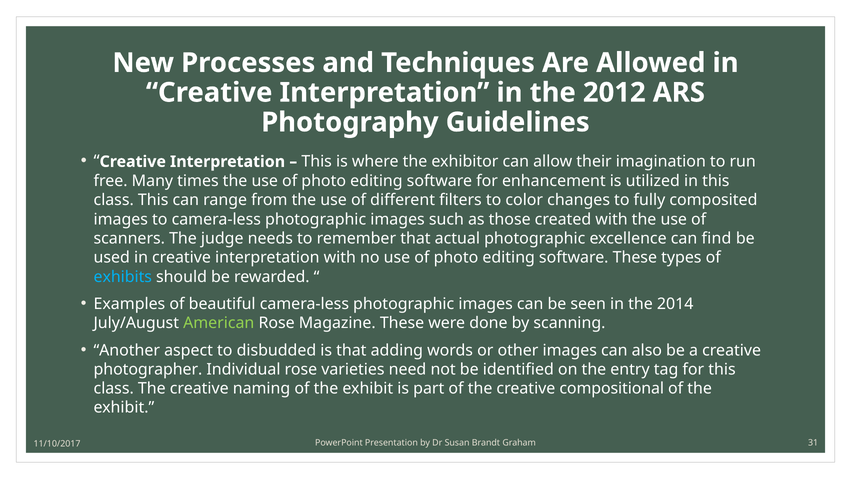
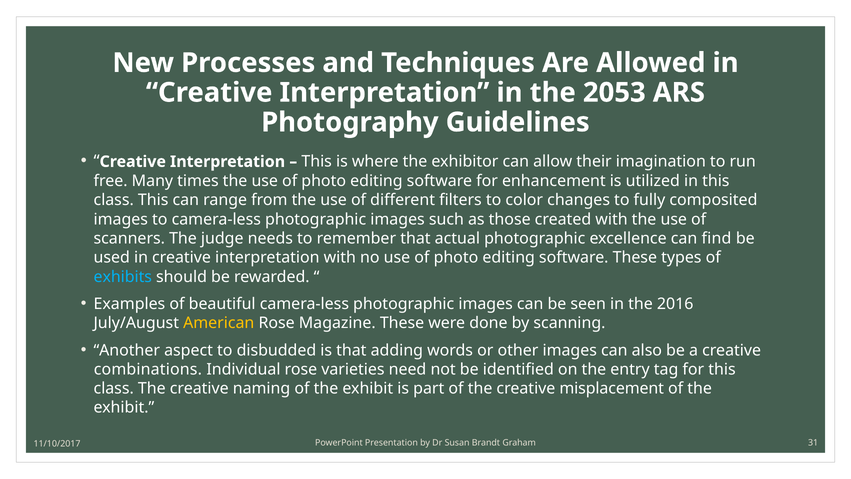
2012: 2012 -> 2053 (614, 93)
2014: 2014 -> 2016 (675, 304)
American colour: light green -> yellow (219, 323)
photographer: photographer -> combinations (148, 369)
compositional: compositional -> misplacement (612, 388)
